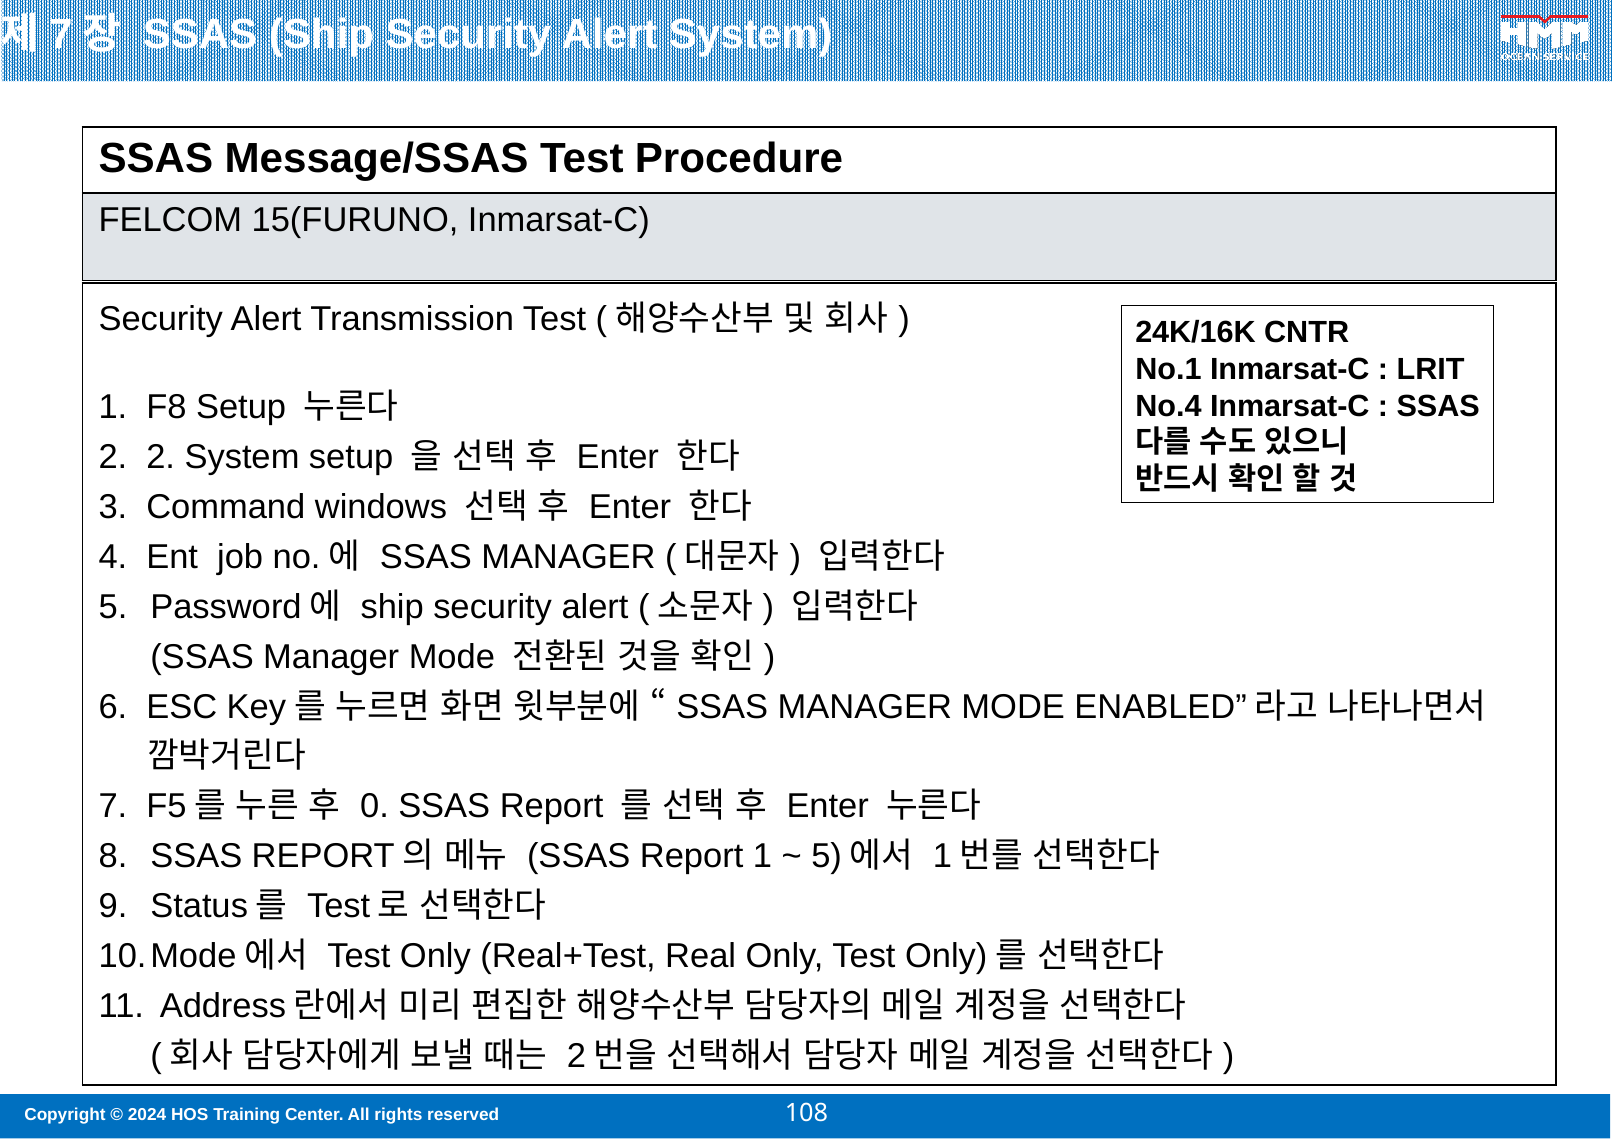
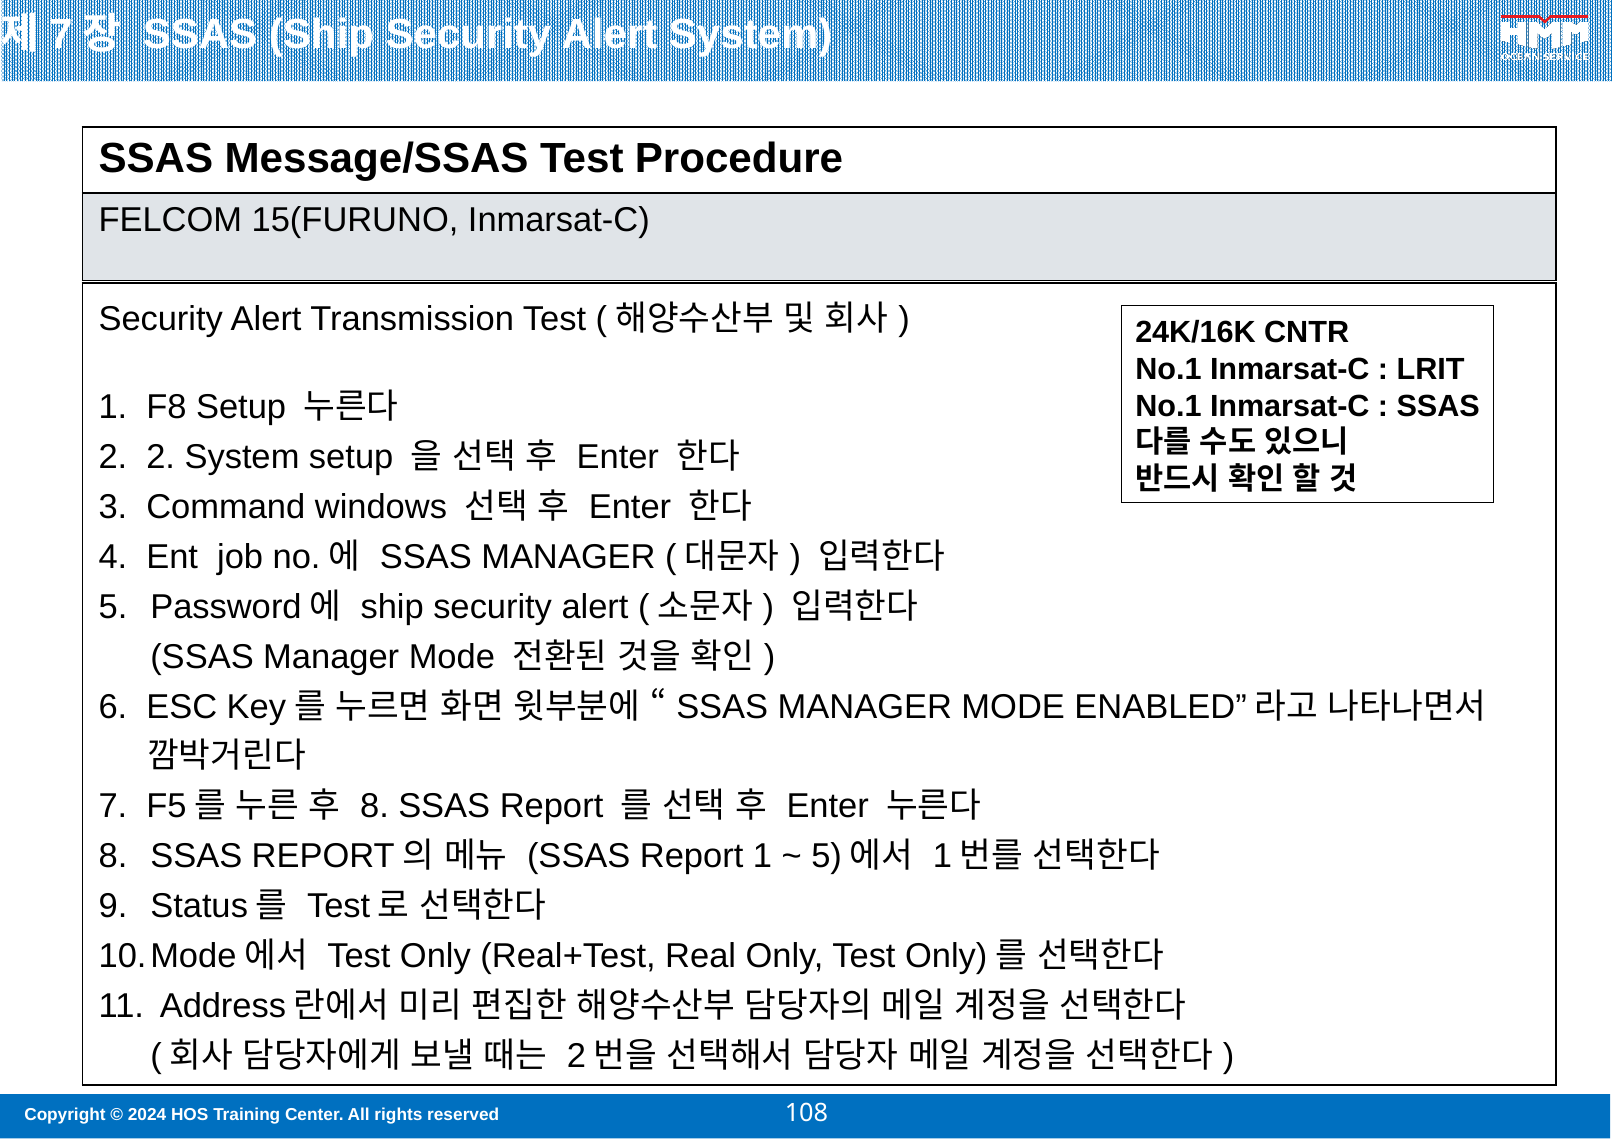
No.4: No.4 -> No.1 (1169, 406)
0: 0 -> 8 (374, 807)
